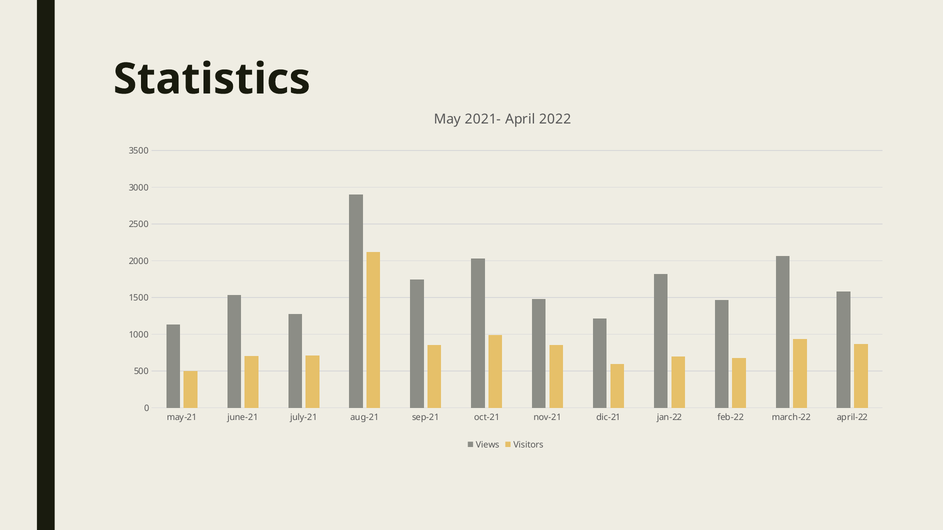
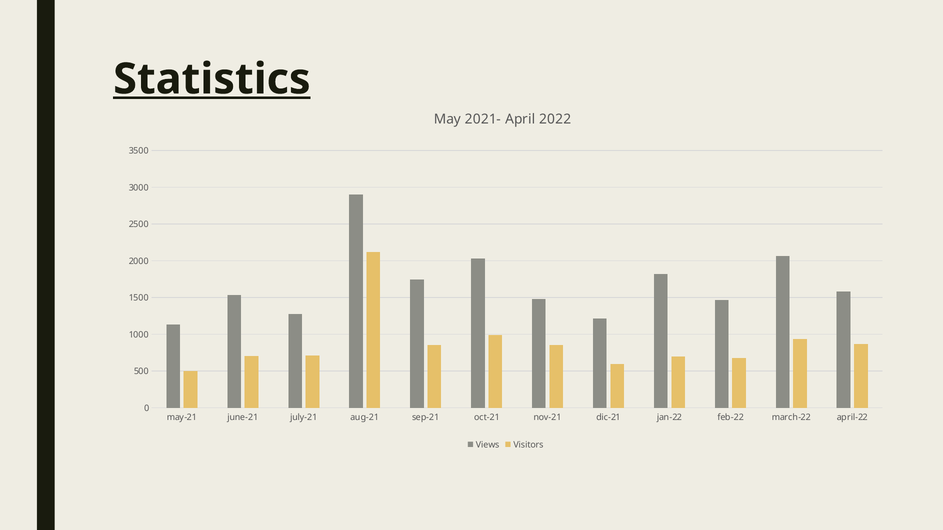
Statistics underline: none -> present (212, 79)
